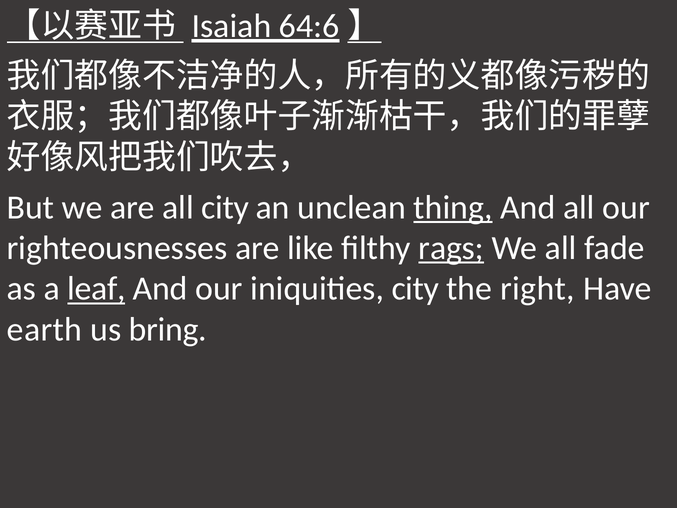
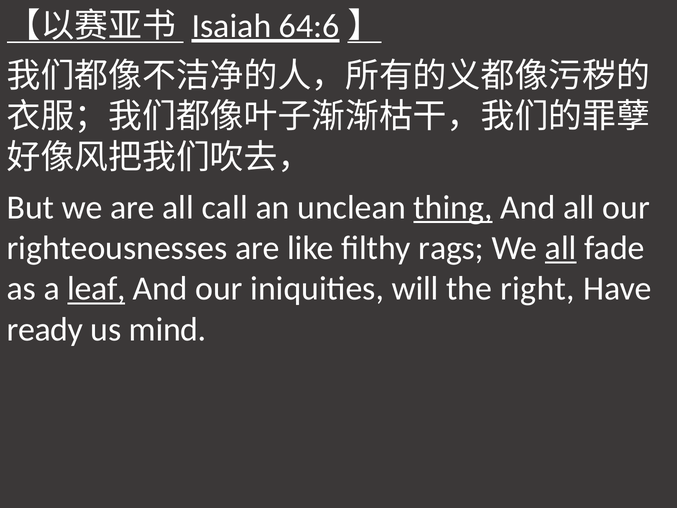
all city: city -> call (225, 207)
rags underline: present -> none (451, 248)
all underline: none -> present (561, 248)
iniquities city: city -> will (415, 289)
earth: earth -> ready (45, 329)
bring: bring -> mind (168, 329)
